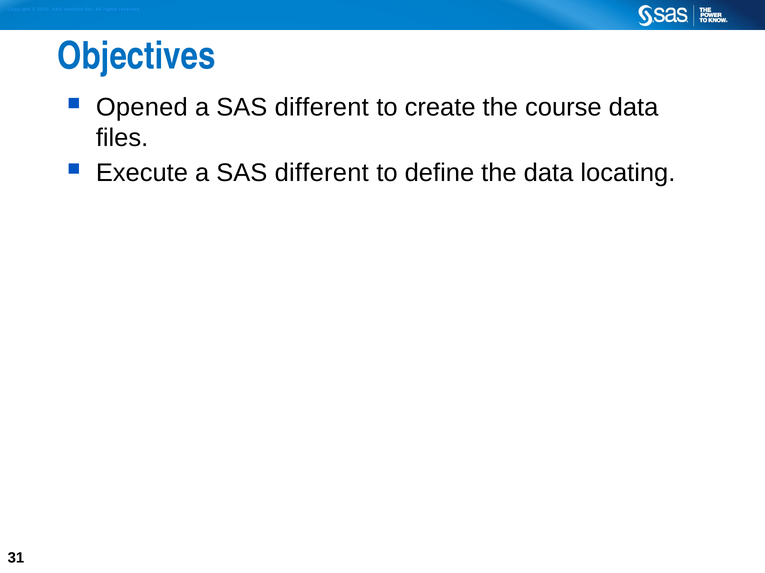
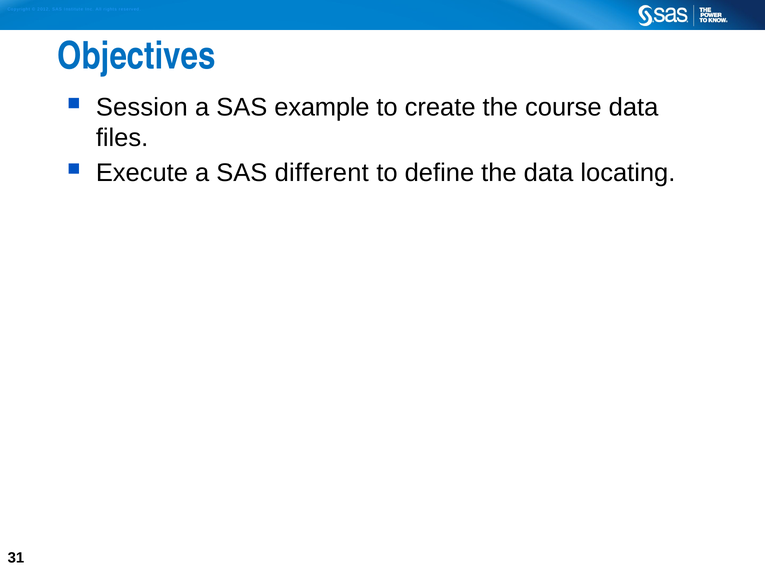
Opened: Opened -> Session (142, 107)
different: different -> example (322, 107)
